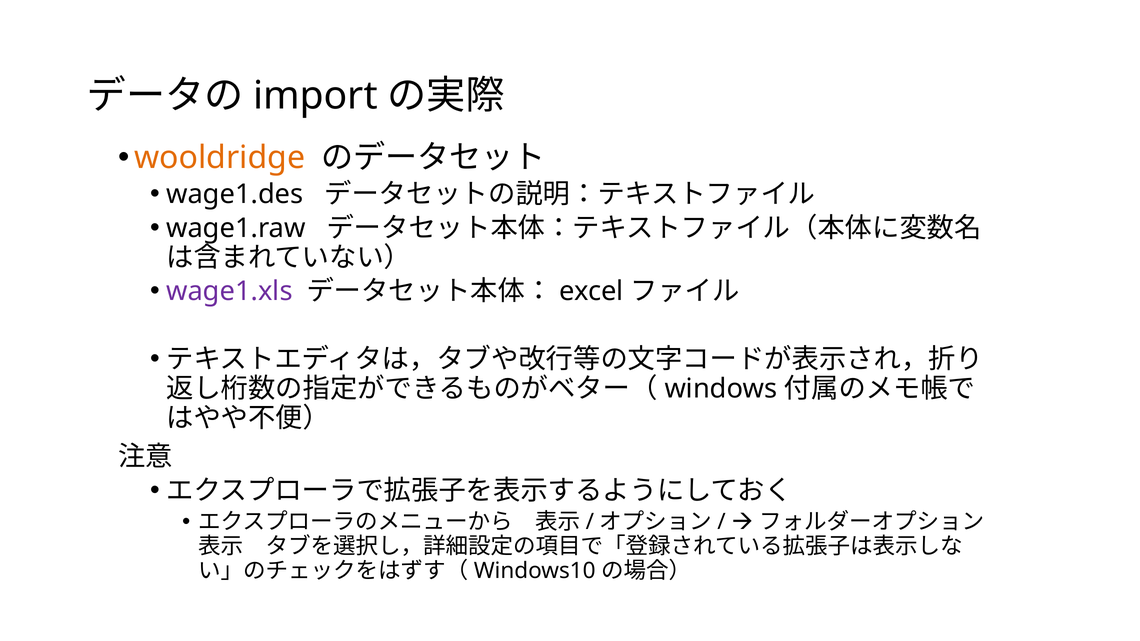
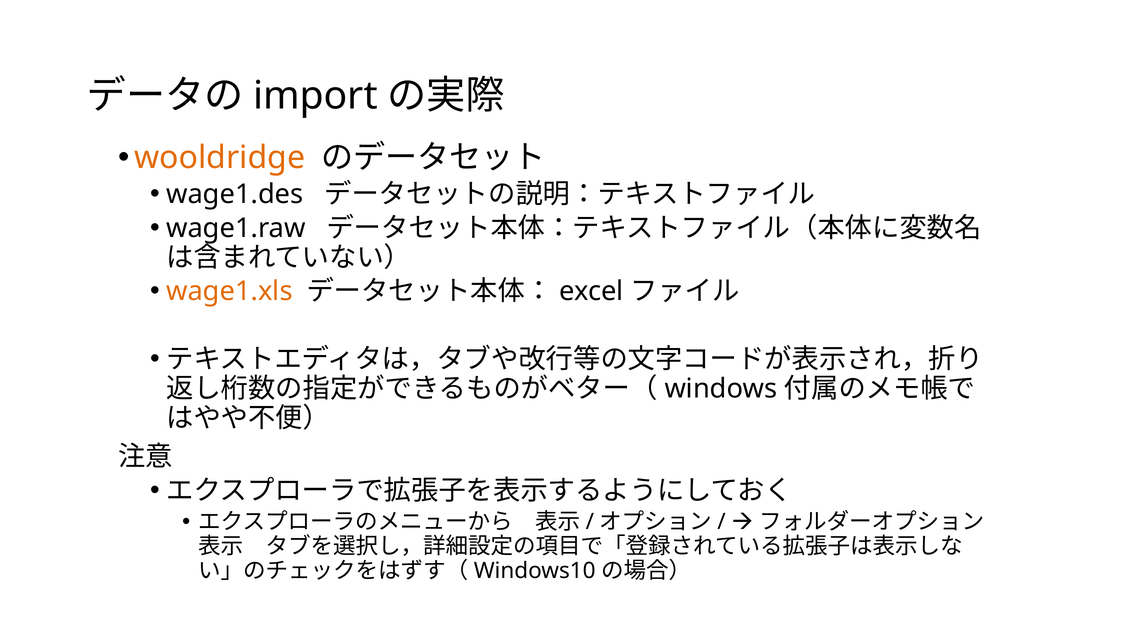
wage1.xls colour: purple -> orange (229, 292)
